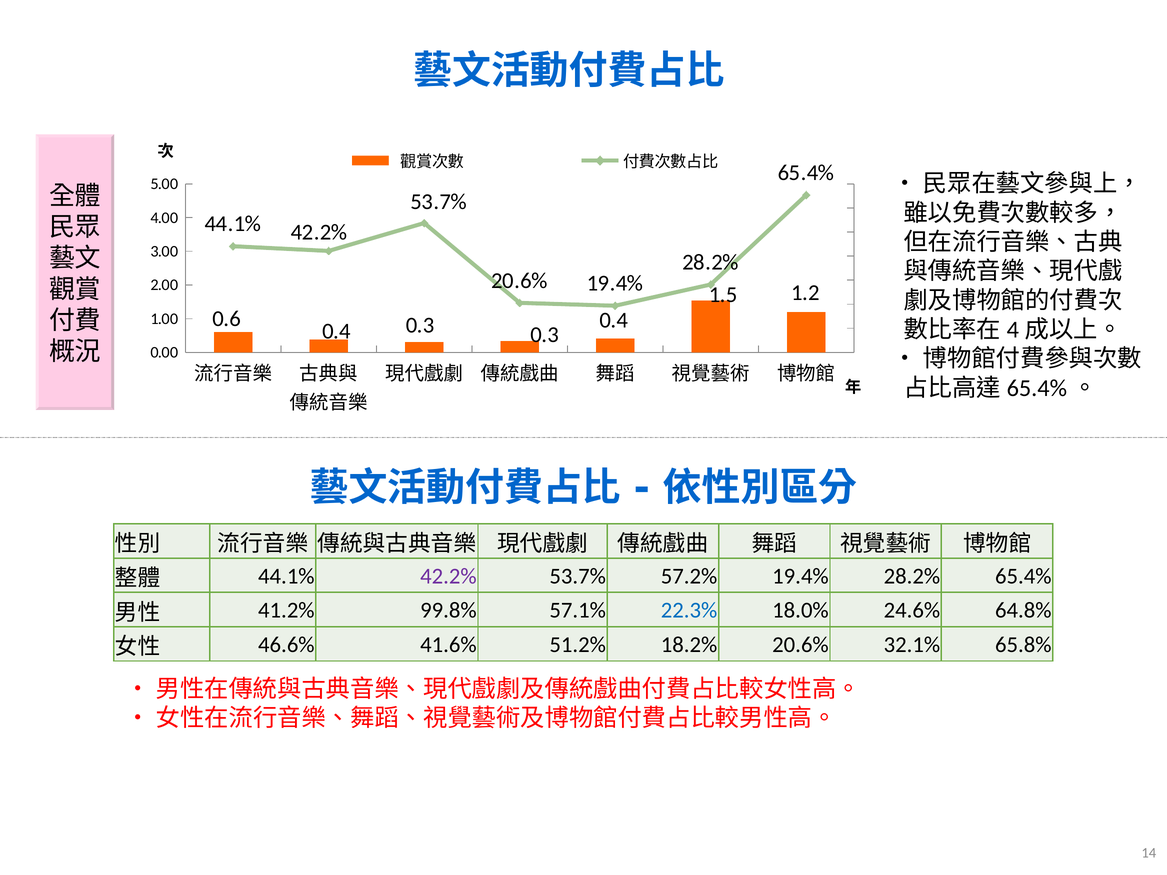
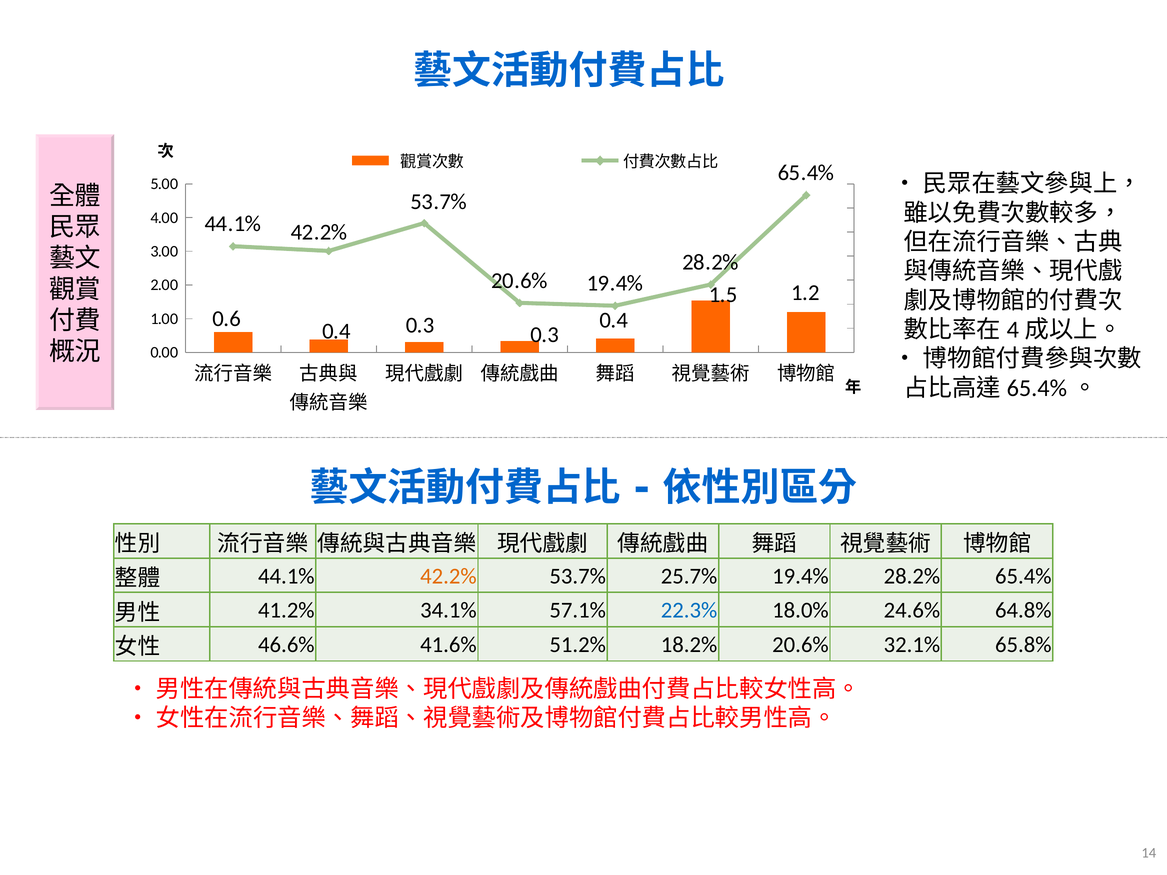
42.2% colour: purple -> orange (448, 576)
57.2%: 57.2% -> 25.7% (689, 576)
99.8%: 99.8% -> 34.1% (448, 611)
